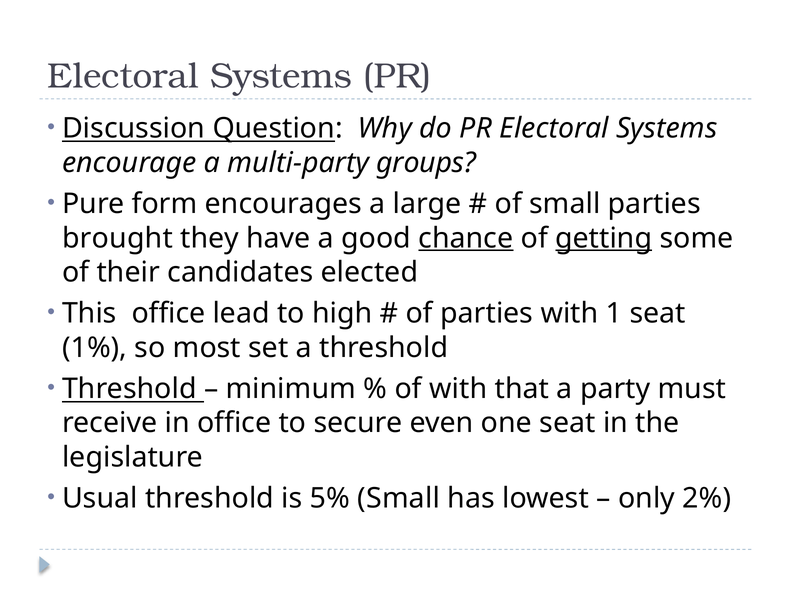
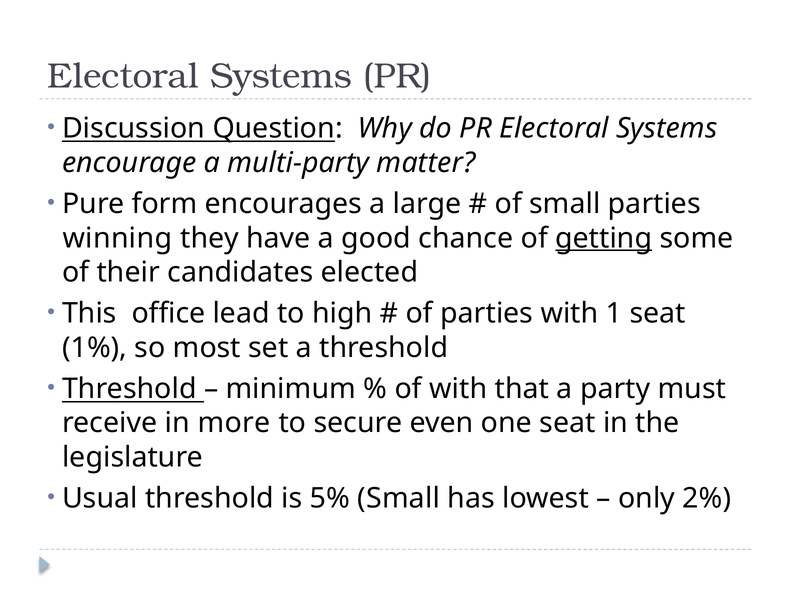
groups: groups -> matter (426, 163)
brought: brought -> winning (117, 238)
chance underline: present -> none (466, 238)
in office: office -> more (234, 423)
